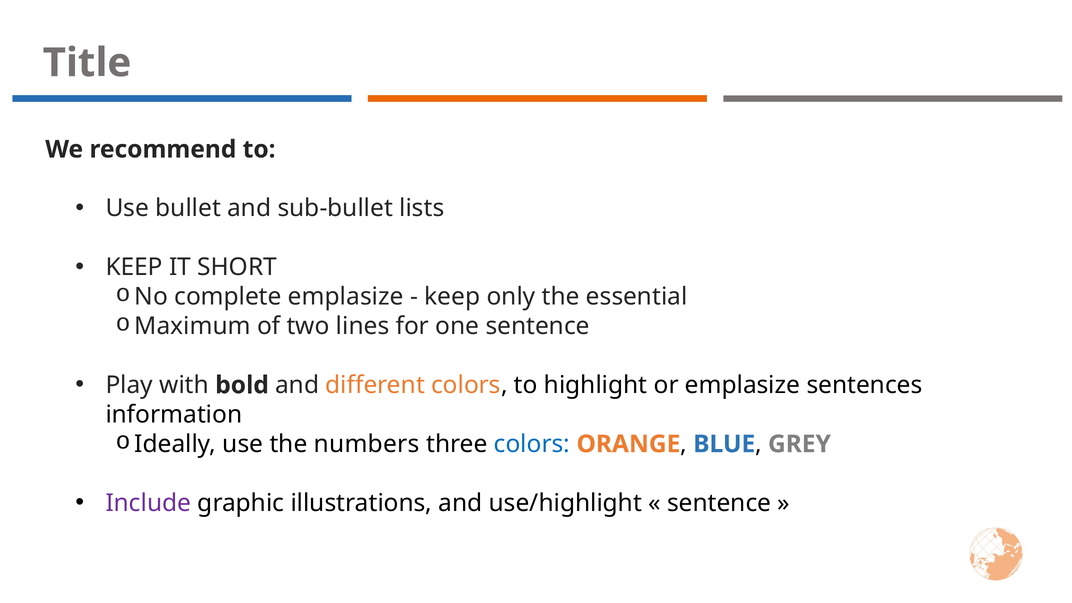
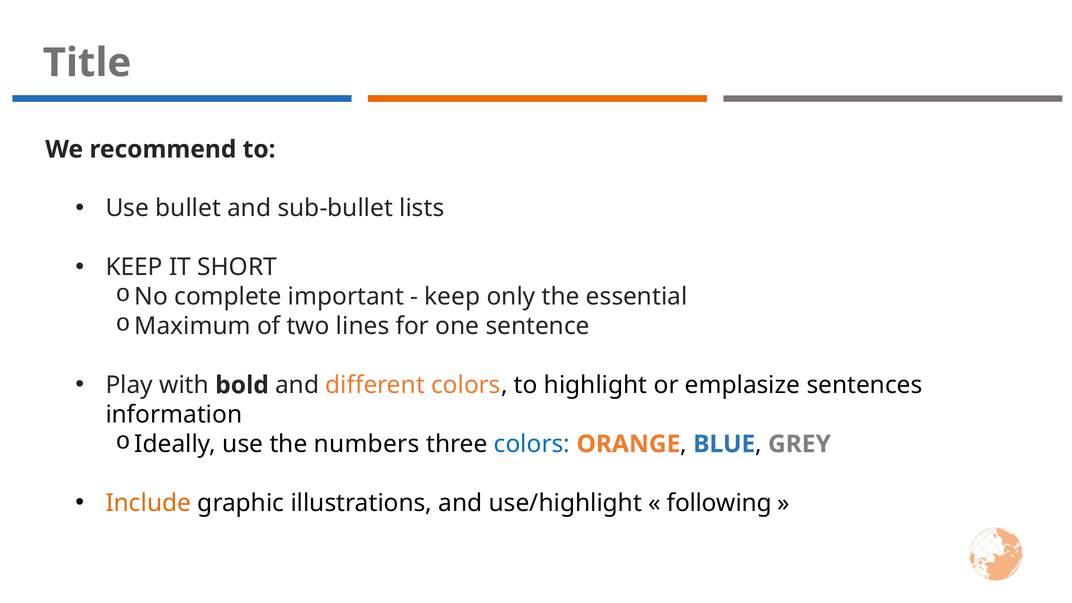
complete emplasize: emplasize -> important (346, 297)
Include colour: purple -> orange (148, 503)
sentence: sentence -> following (719, 503)
